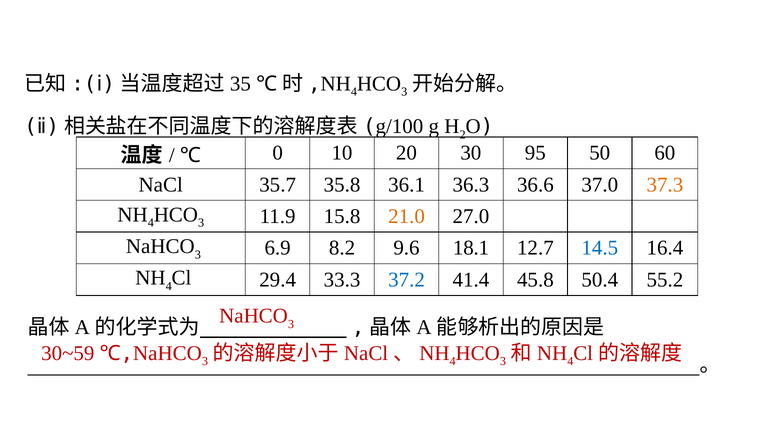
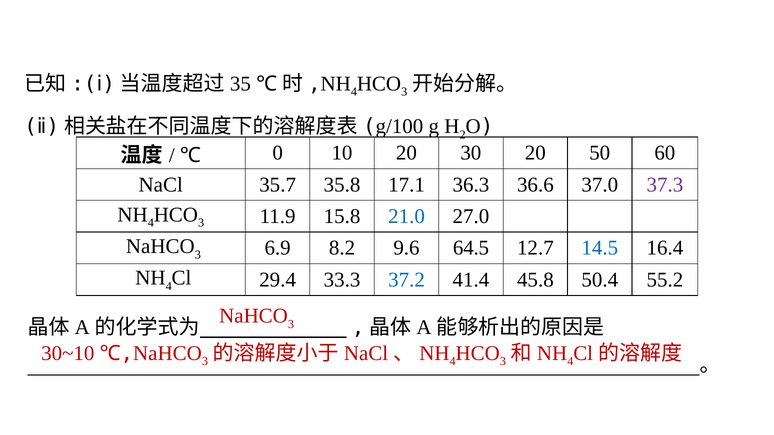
30 95: 95 -> 20 (535, 153)
36.1: 36.1 -> 17.1 (407, 185)
37.3 colour: orange -> purple (665, 185)
21.0 colour: orange -> blue (407, 217)
18.1: 18.1 -> 64.5 (471, 248)
30~59: 30~59 -> 30~10 (68, 354)
